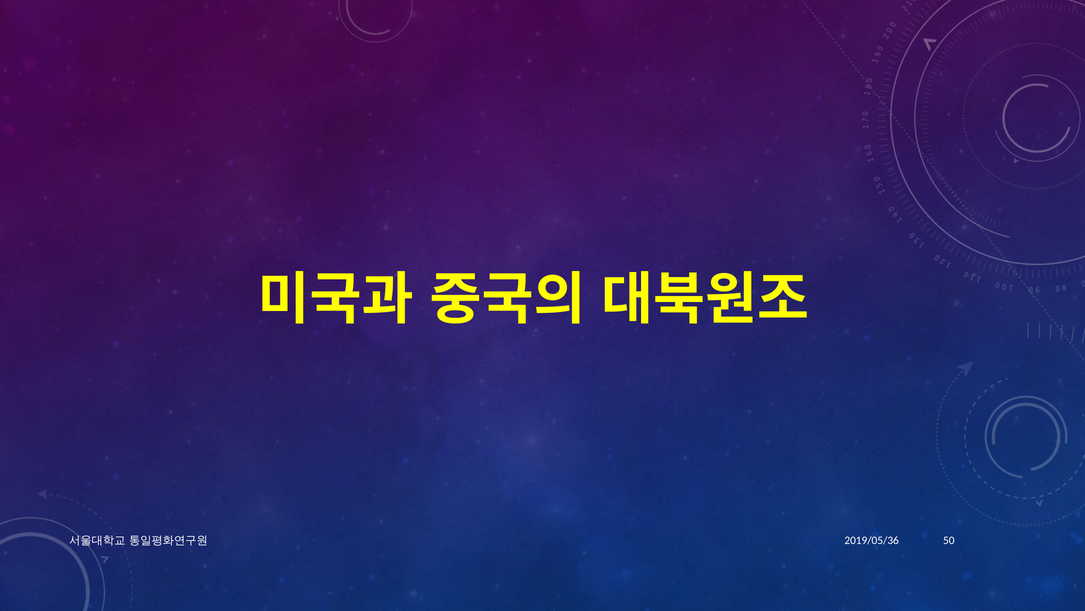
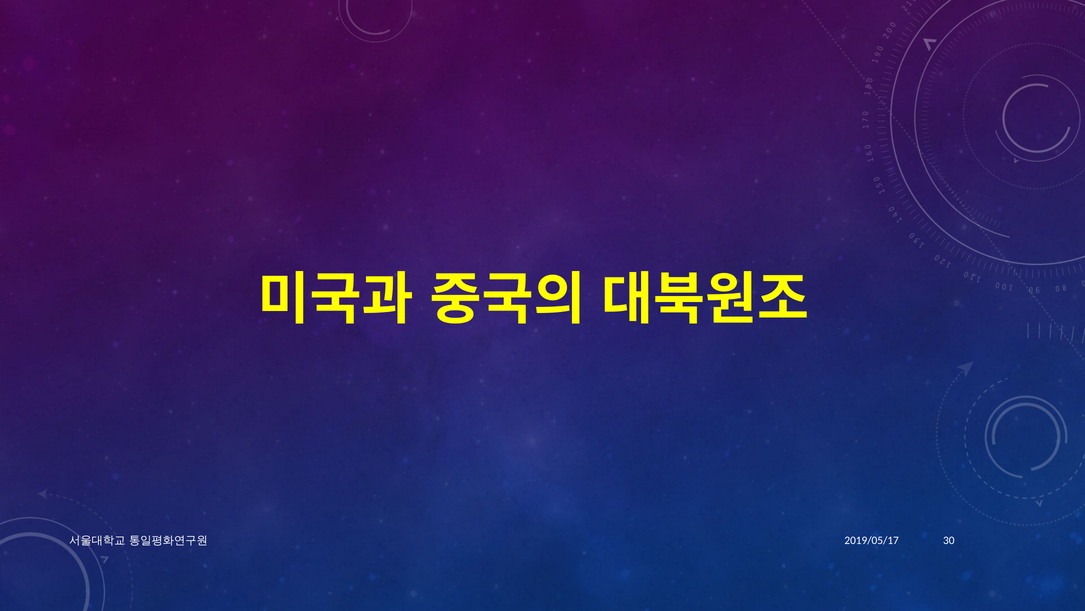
2019/05/36: 2019/05/36 -> 2019/05/17 (872, 540)
50: 50 -> 30 (949, 540)
